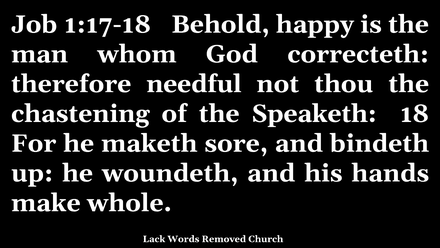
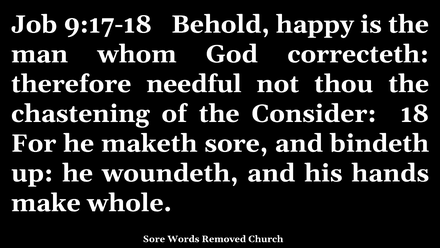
1:17-18: 1:17-18 -> 9:17-18 (108, 24)
Speaketh: Speaketh -> Consider (314, 114)
Lack: Lack -> Sore (154, 239)
